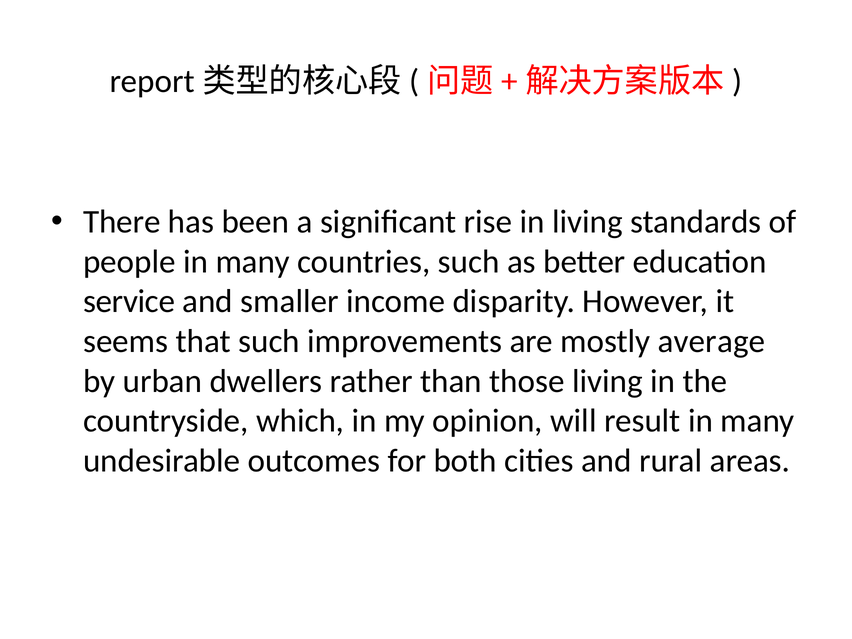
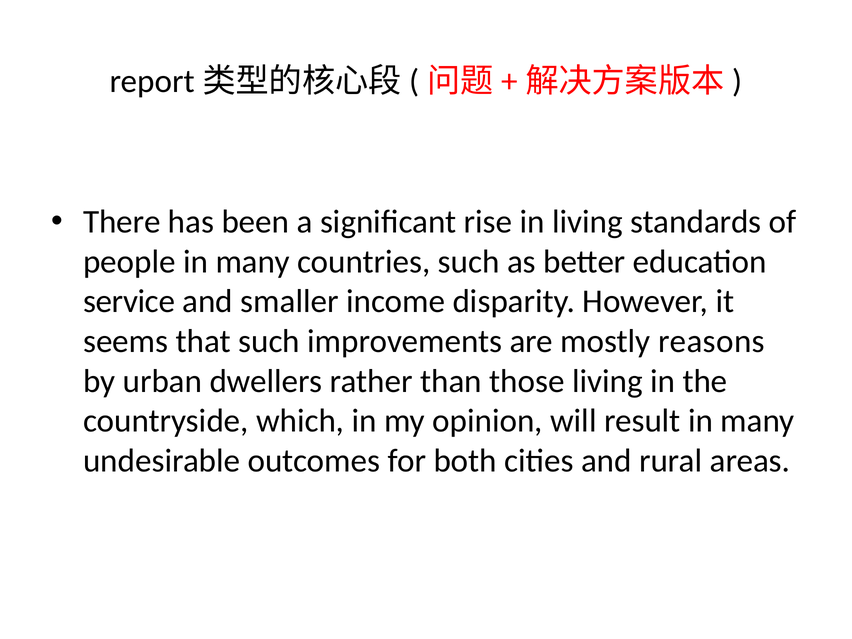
average: average -> reasons (711, 341)
